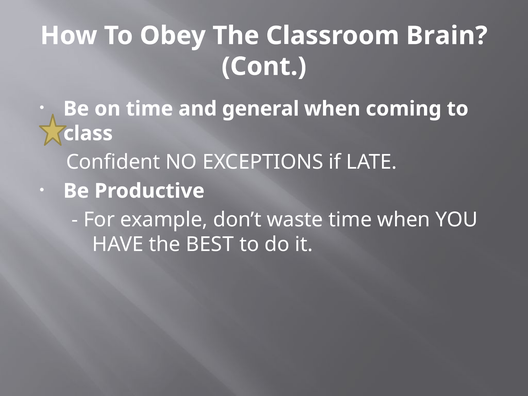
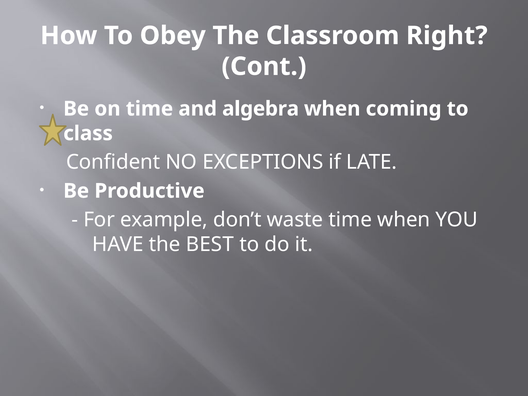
Brain: Brain -> Right (447, 36)
general: general -> algebra (261, 109)
